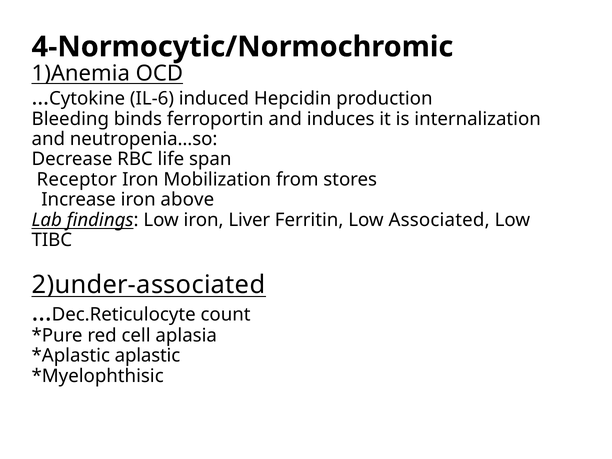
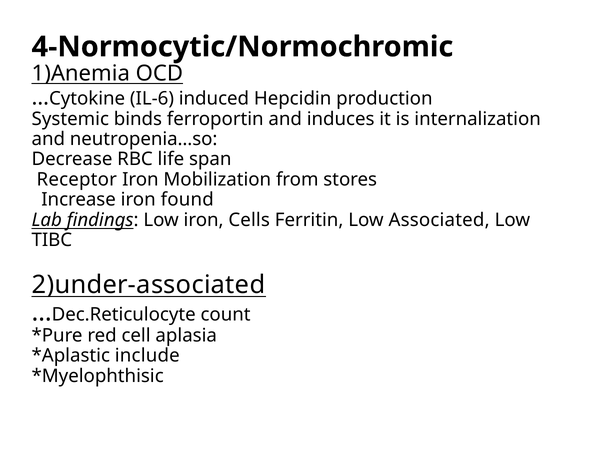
Bleeding: Bleeding -> Systemic (70, 119)
above: above -> found (187, 200)
Liver: Liver -> Cells (249, 220)
aplastic: aplastic -> include (147, 356)
